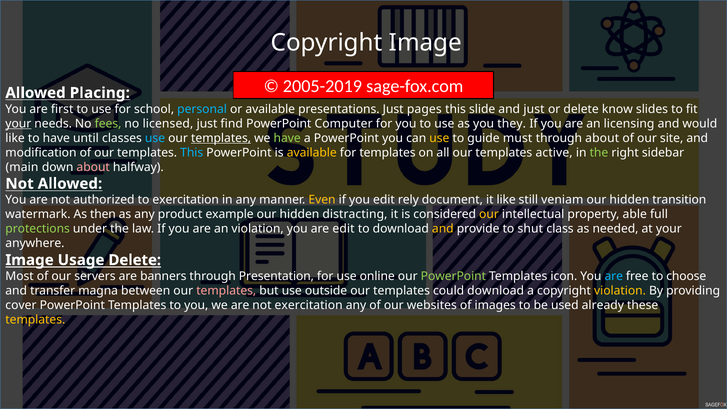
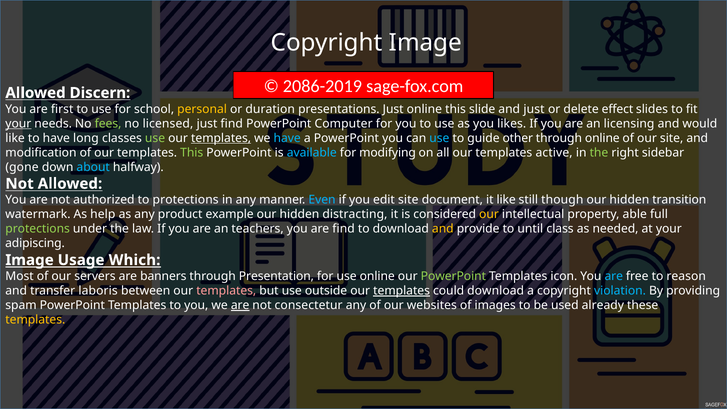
2005-2019: 2005-2019 -> 2086-2019 (322, 86)
Placing: Placing -> Discern (100, 93)
personal colour: light blue -> yellow (202, 109)
or available: available -> duration (270, 109)
Just pages: pages -> online (424, 109)
know: know -> effect (617, 109)
they: they -> likes (512, 124)
until: until -> long (86, 138)
use colour: light blue -> light green (155, 138)
have colour: light green -> light blue (287, 138)
use colour: yellow -> light blue (439, 138)
must: must -> other (518, 138)
through about: about -> online (602, 138)
This colour: light blue -> light green (192, 153)
available colour: yellow -> light blue (312, 153)
for templates: templates -> modifying (388, 153)
main: main -> gone (22, 167)
about colour: pink -> light blue (93, 167)
to exercitation: exercitation -> protections (186, 200)
Even colour: yellow -> light blue (322, 200)
edit rely: rely -> site (408, 200)
veniam: veniam -> though (562, 200)
then: then -> help (103, 214)
an violation: violation -> teachers (258, 229)
are edit: edit -> find (344, 229)
shut: shut -> until (530, 229)
anywhere: anywhere -> adipiscing (35, 243)
Usage Delete: Delete -> Which (135, 260)
choose: choose -> reason (686, 276)
magna: magna -> laboris (98, 291)
templates underline: none -> present (402, 291)
violation colour: yellow -> light blue (620, 291)
cover: cover -> spam (21, 305)
are underline: none -> present (240, 305)
not exercitation: exercitation -> consectetur (309, 305)
